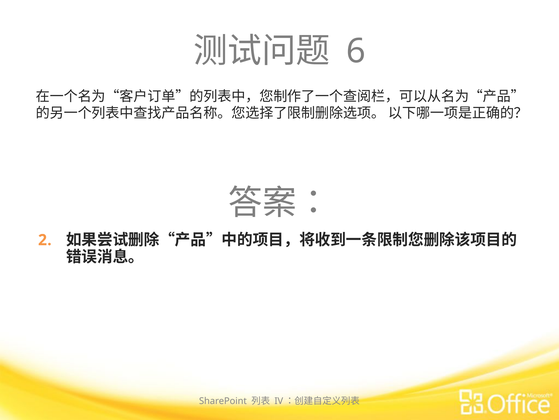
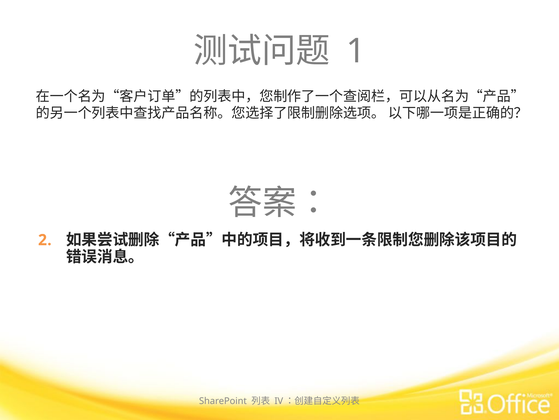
6: 6 -> 1 (356, 51)
